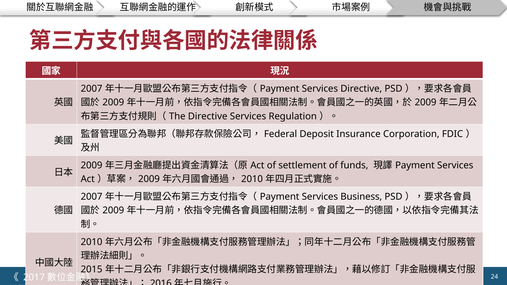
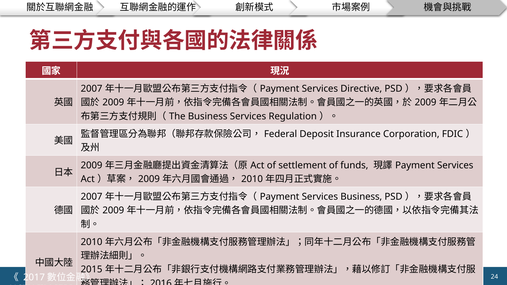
Directive: Directive -> Business (208, 116)
